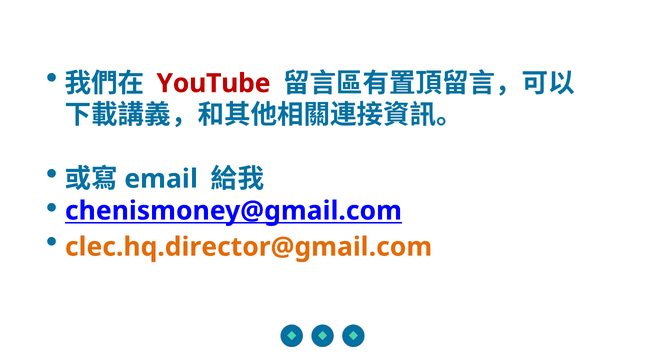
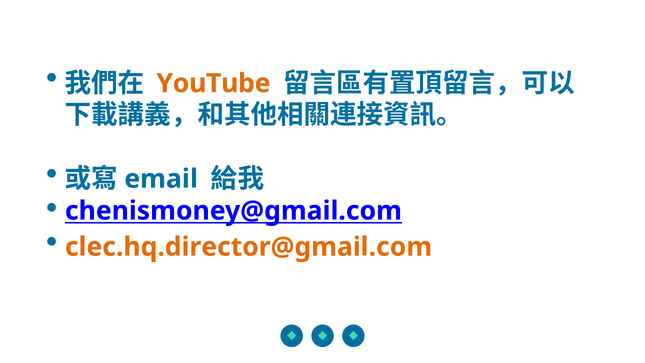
YouTube colour: red -> orange (213, 83)
